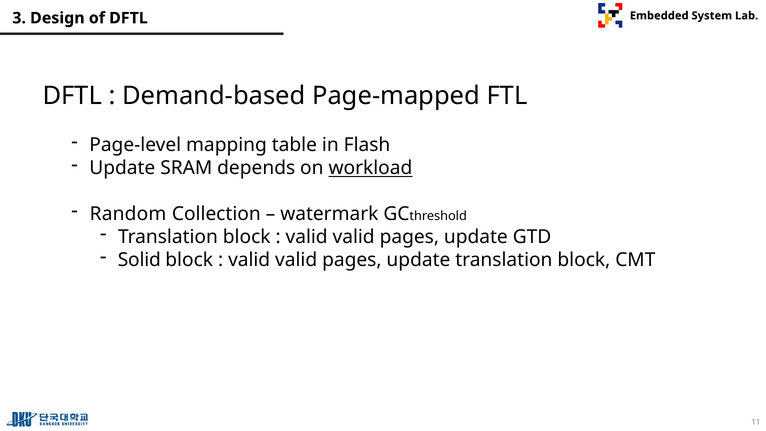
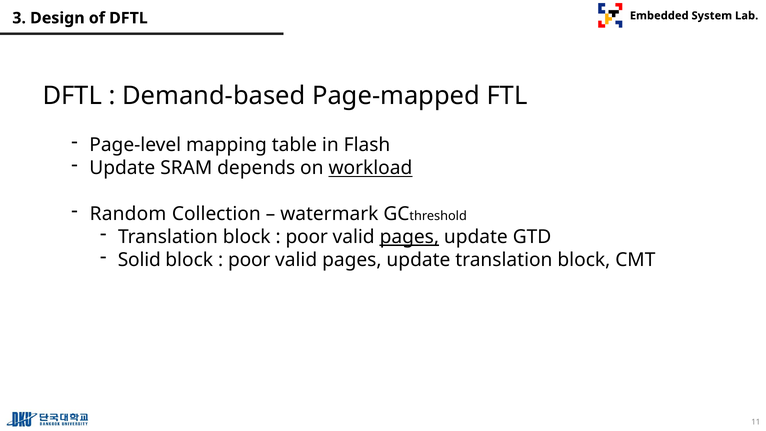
valid: valid -> poor (307, 237)
pages underline: none -> present (409, 237)
valid: valid -> poor (249, 260)
